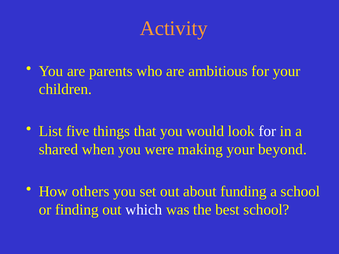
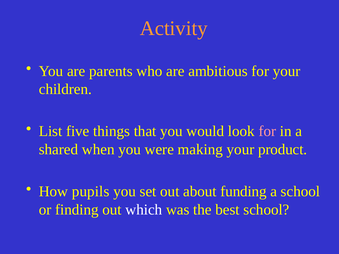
for colour: white -> pink (267, 131)
beyond: beyond -> product (283, 149)
others: others -> pupils (91, 192)
